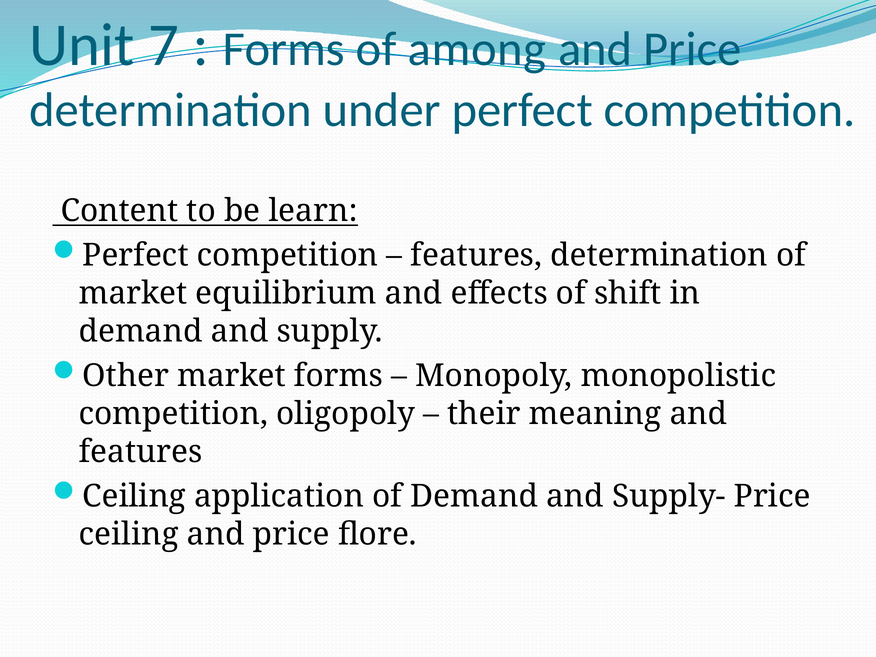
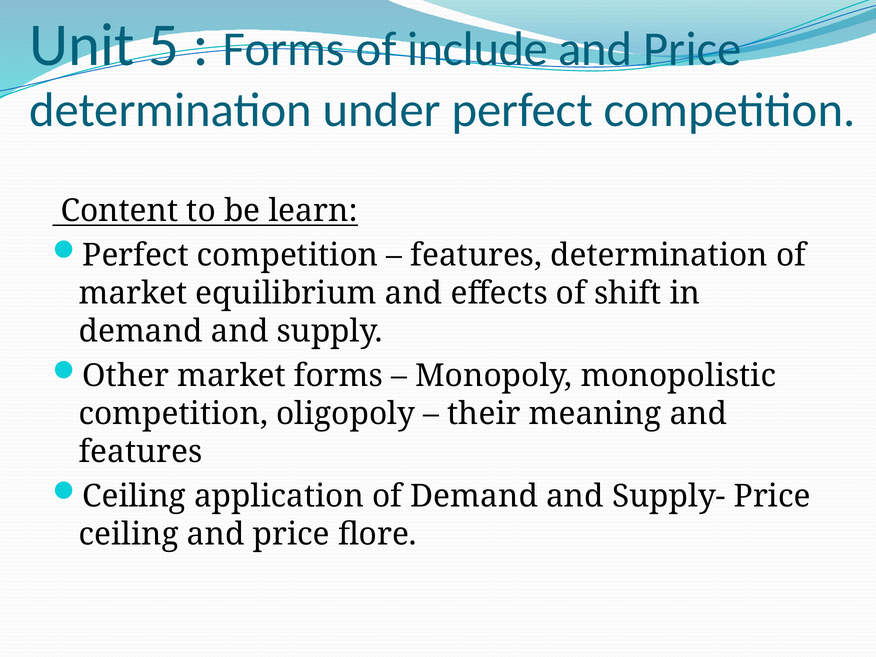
7: 7 -> 5 (164, 45)
among: among -> include (477, 49)
